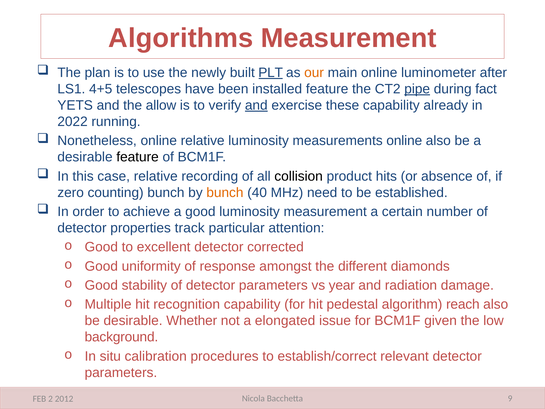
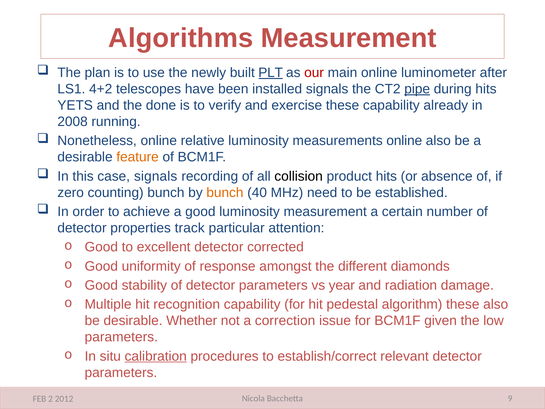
our colour: orange -> red (314, 73)
4+5: 4+5 -> 4+2 (101, 89)
installed feature: feature -> signals (327, 89)
during fact: fact -> hits (486, 89)
allow: allow -> done (161, 105)
and underline: present -> none (256, 105)
2022: 2022 -> 2008 (73, 122)
feature colour: black -> orange (138, 157)
case relative: relative -> signals (156, 176)
algorithm reach: reach -> these (463, 304)
elongated: elongated -> correction (285, 321)
background: background -> parameters (121, 337)
calibration underline: none -> present (156, 356)
